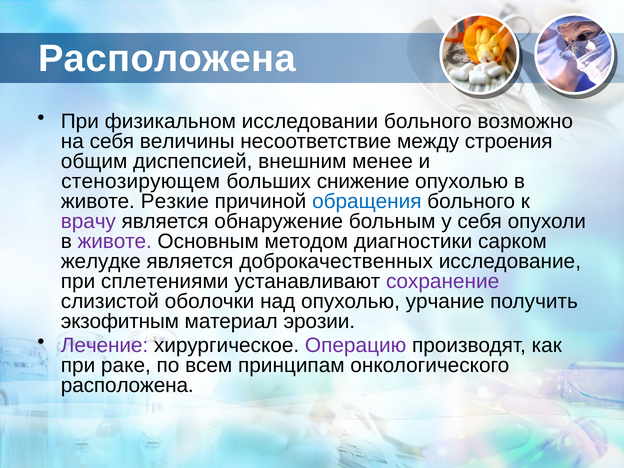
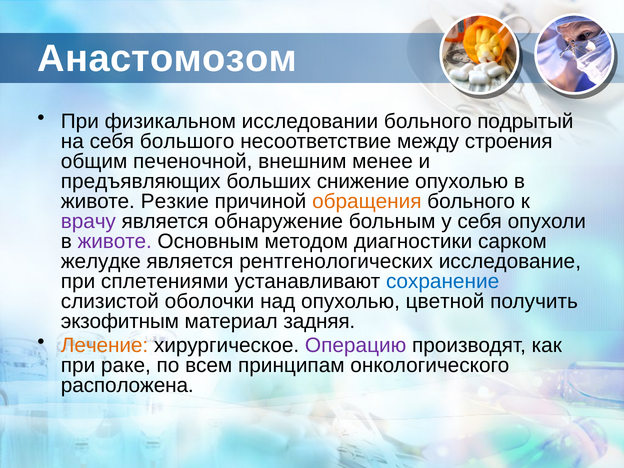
Расположена: Расположена -> Анастомозом (167, 59)
возможно: возможно -> подрытый (525, 121)
величины: величины -> большого (187, 141)
диспепсией: диспепсией -> печеночной (193, 161)
стенозирующем: стенозирующем -> предъявляющих (141, 181)
обращения colour: blue -> orange (367, 201)
доброкачественных: доброкачественных -> рентгенологических (336, 261)
сохранение colour: purple -> blue (443, 281)
урчание: урчание -> цветной (445, 301)
эрозии: эрозии -> задняя (319, 321)
Лечение colour: purple -> orange (105, 345)
